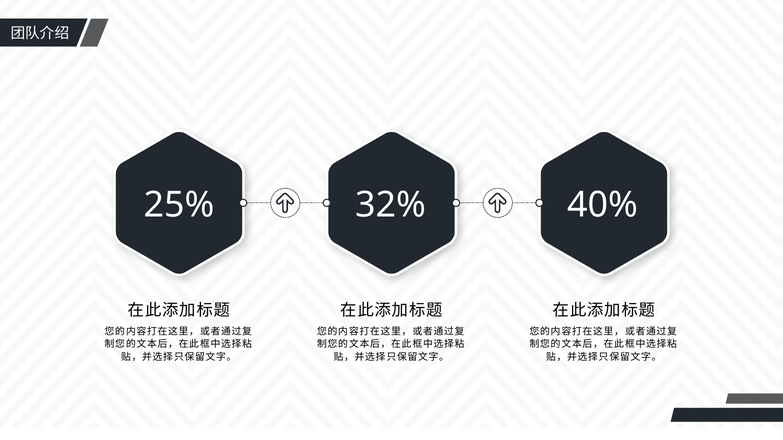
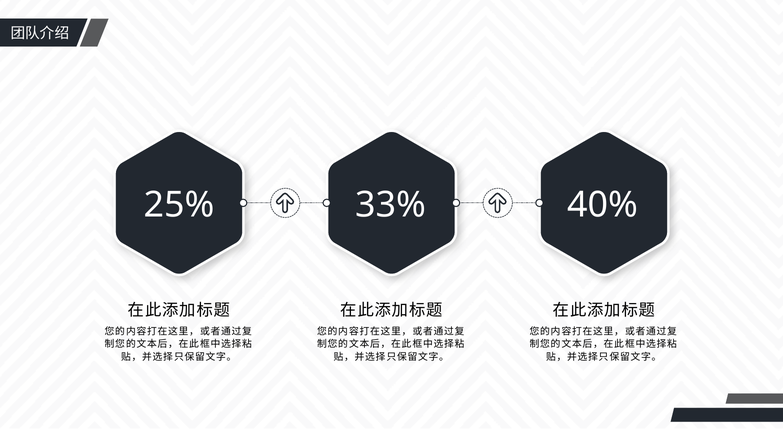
32%: 32% -> 33% (391, 205)
